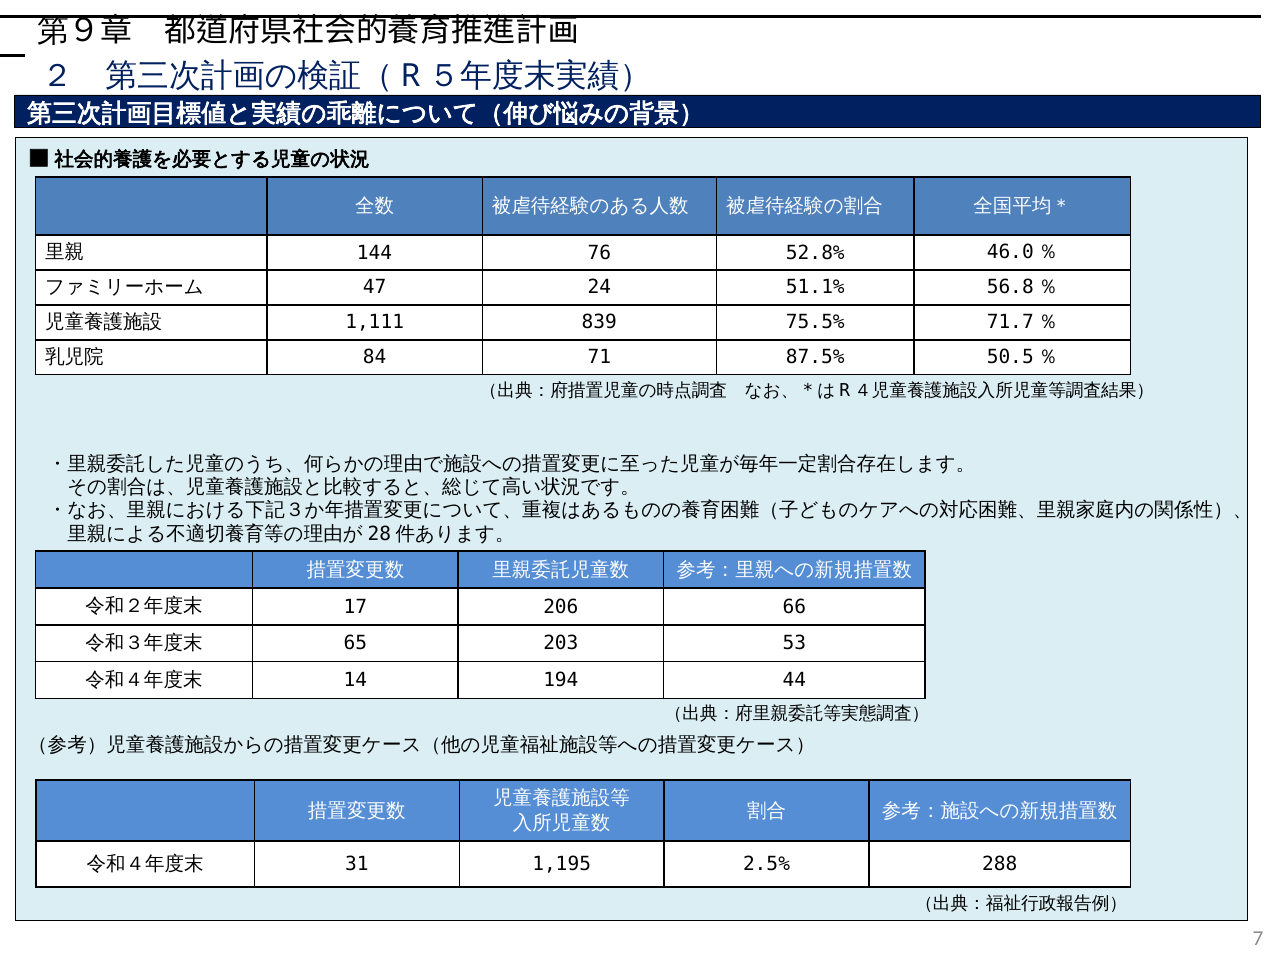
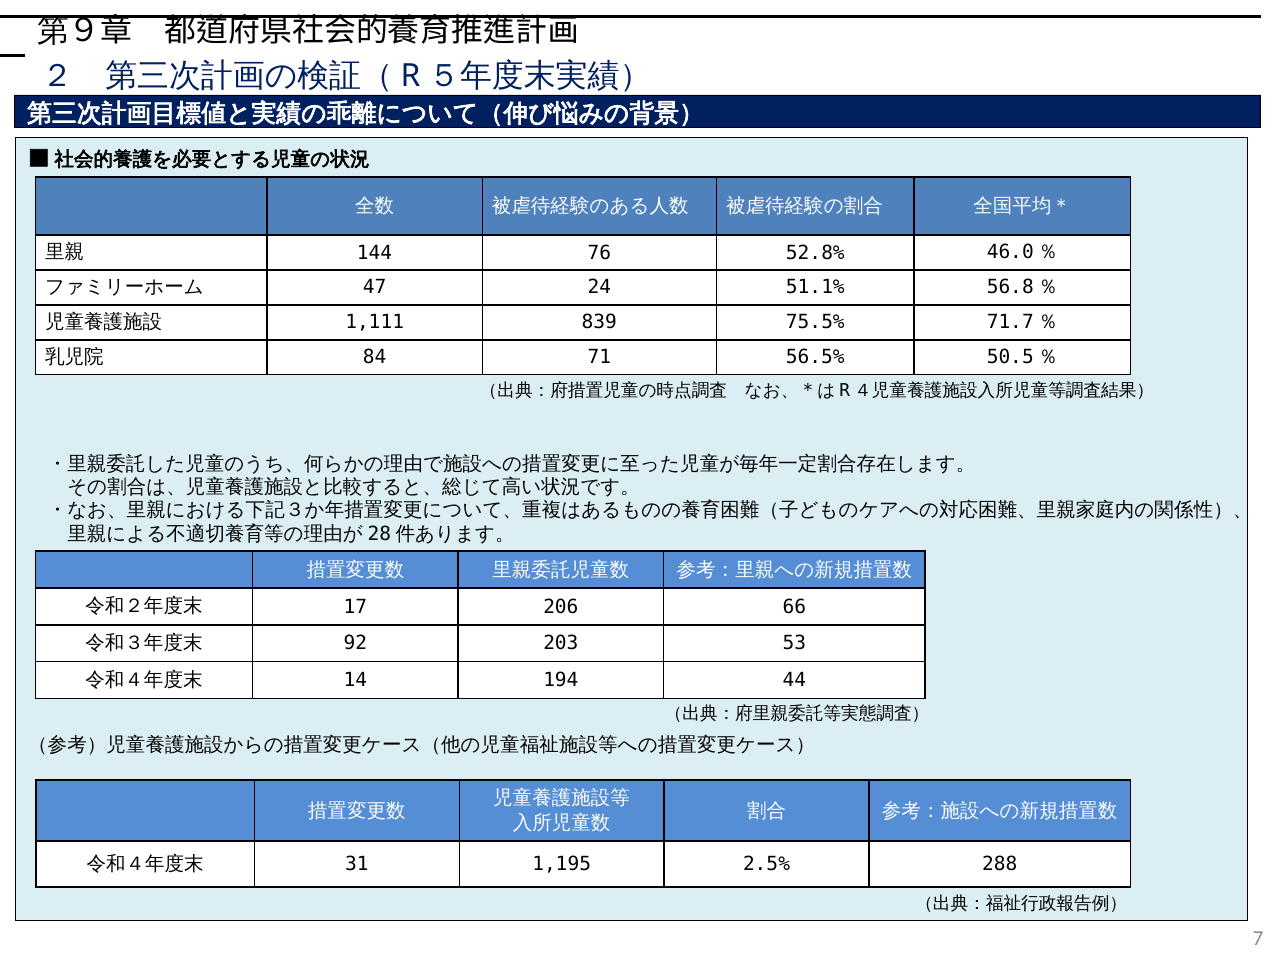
87.5%: 87.5% -> 56.5% (815, 357)
65: 65 -> 92 (355, 643)
